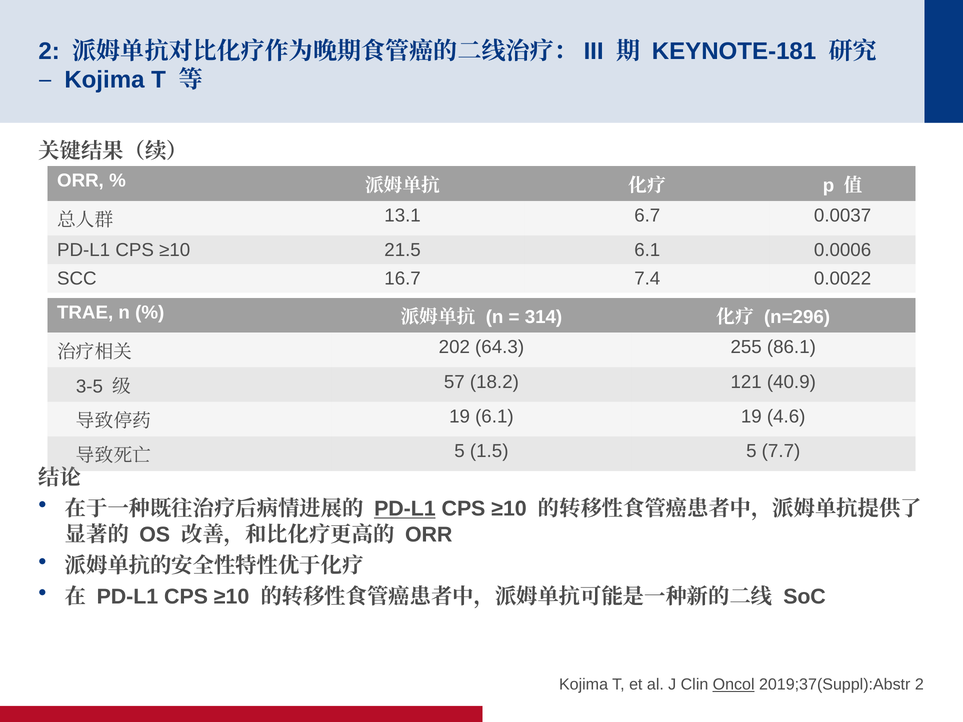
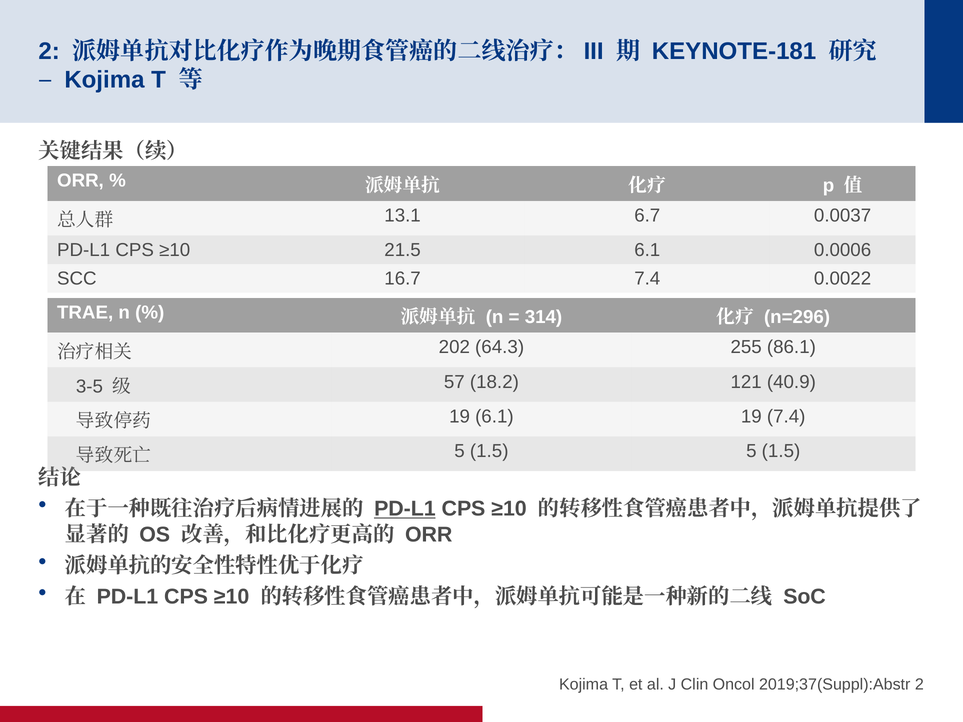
19 4.6: 4.6 -> 7.4 (786, 417)
1.5 5 7.7: 7.7 -> 1.5 (781, 451)
Oncol underline: present -> none (734, 685)
